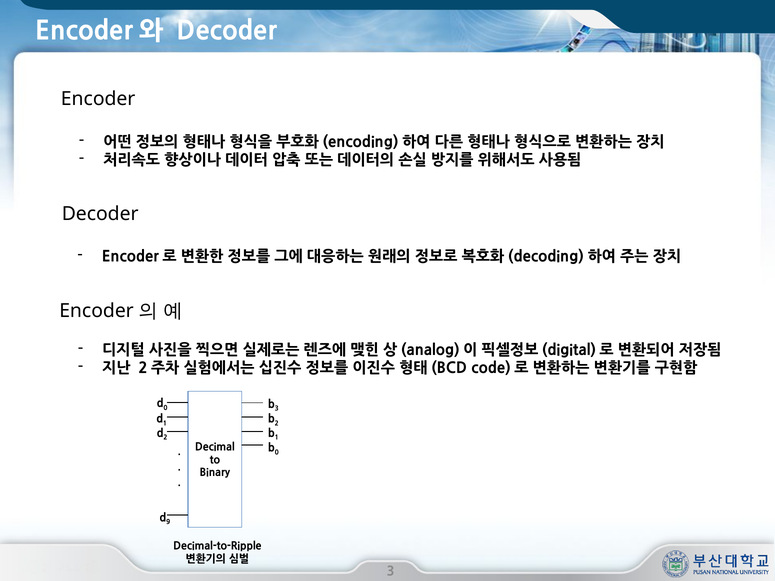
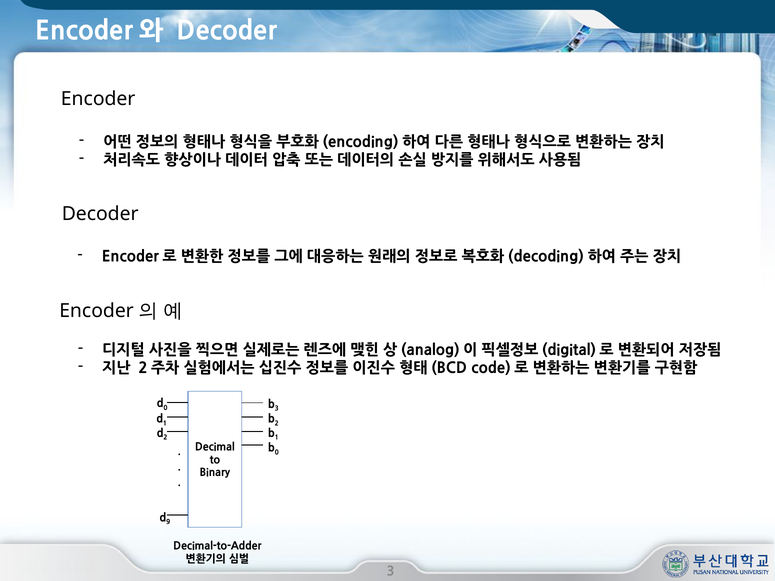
Decimal-to-Ripple: Decimal-to-Ripple -> Decimal-to-Adder (217, 546)
